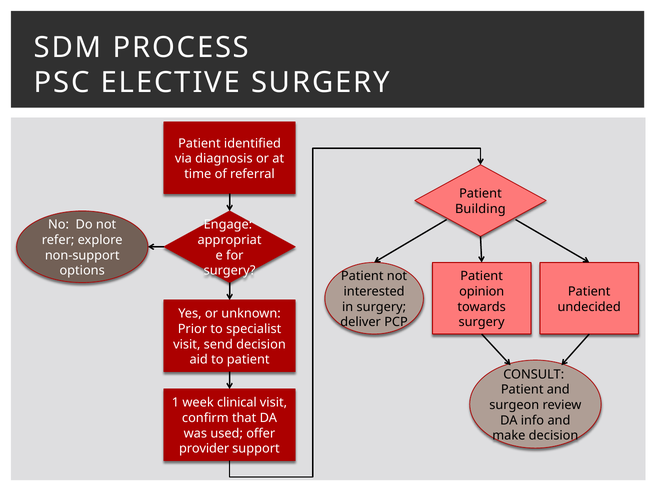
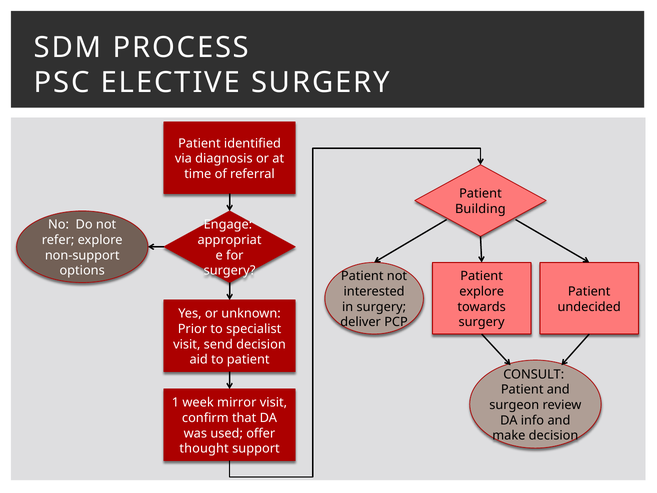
opinion: opinion -> explore (482, 291)
clinical: clinical -> mirror (237, 402)
provider: provider -> thought (204, 448)
